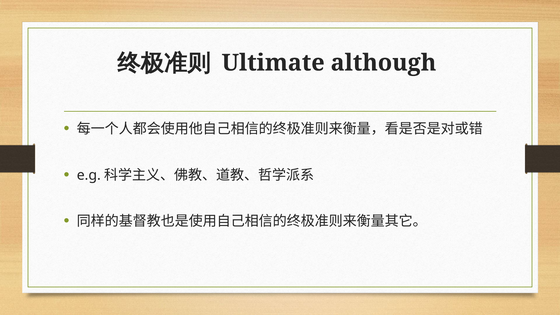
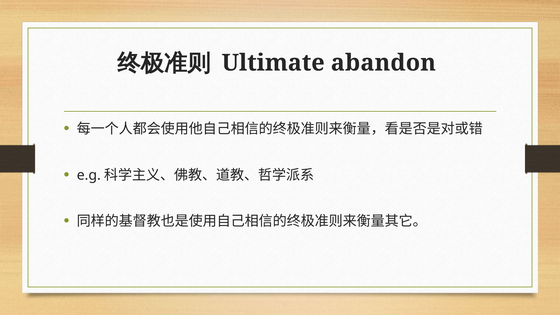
although: although -> abandon (383, 63)
